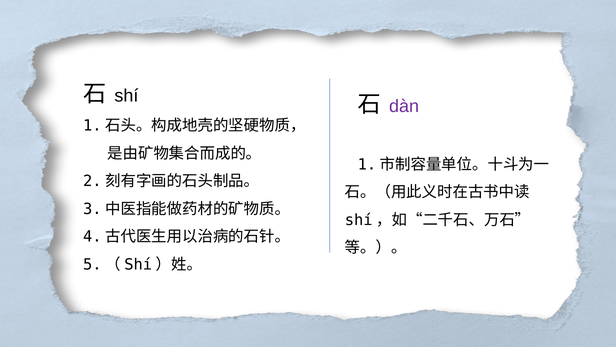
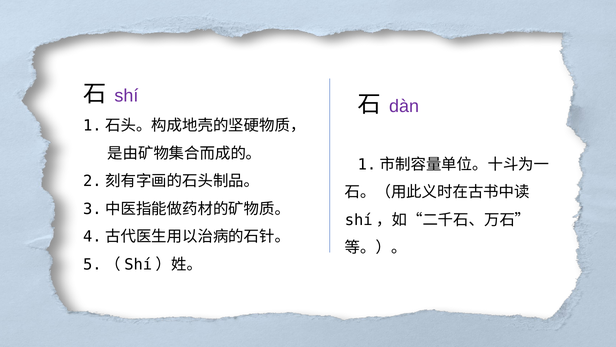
shí colour: black -> purple (126, 96)
